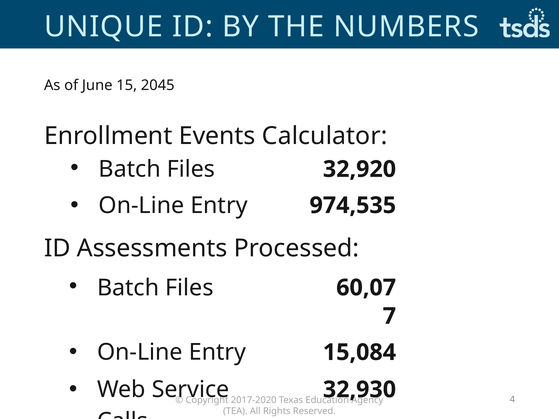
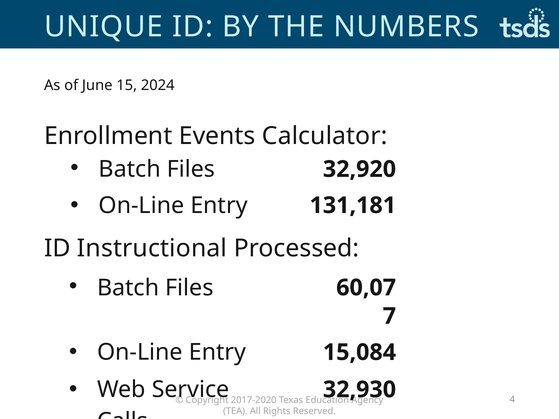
2045: 2045 -> 2024 (158, 85)
974,535: 974,535 -> 131,181 (353, 205)
Assessments: Assessments -> Instructional (152, 248)
